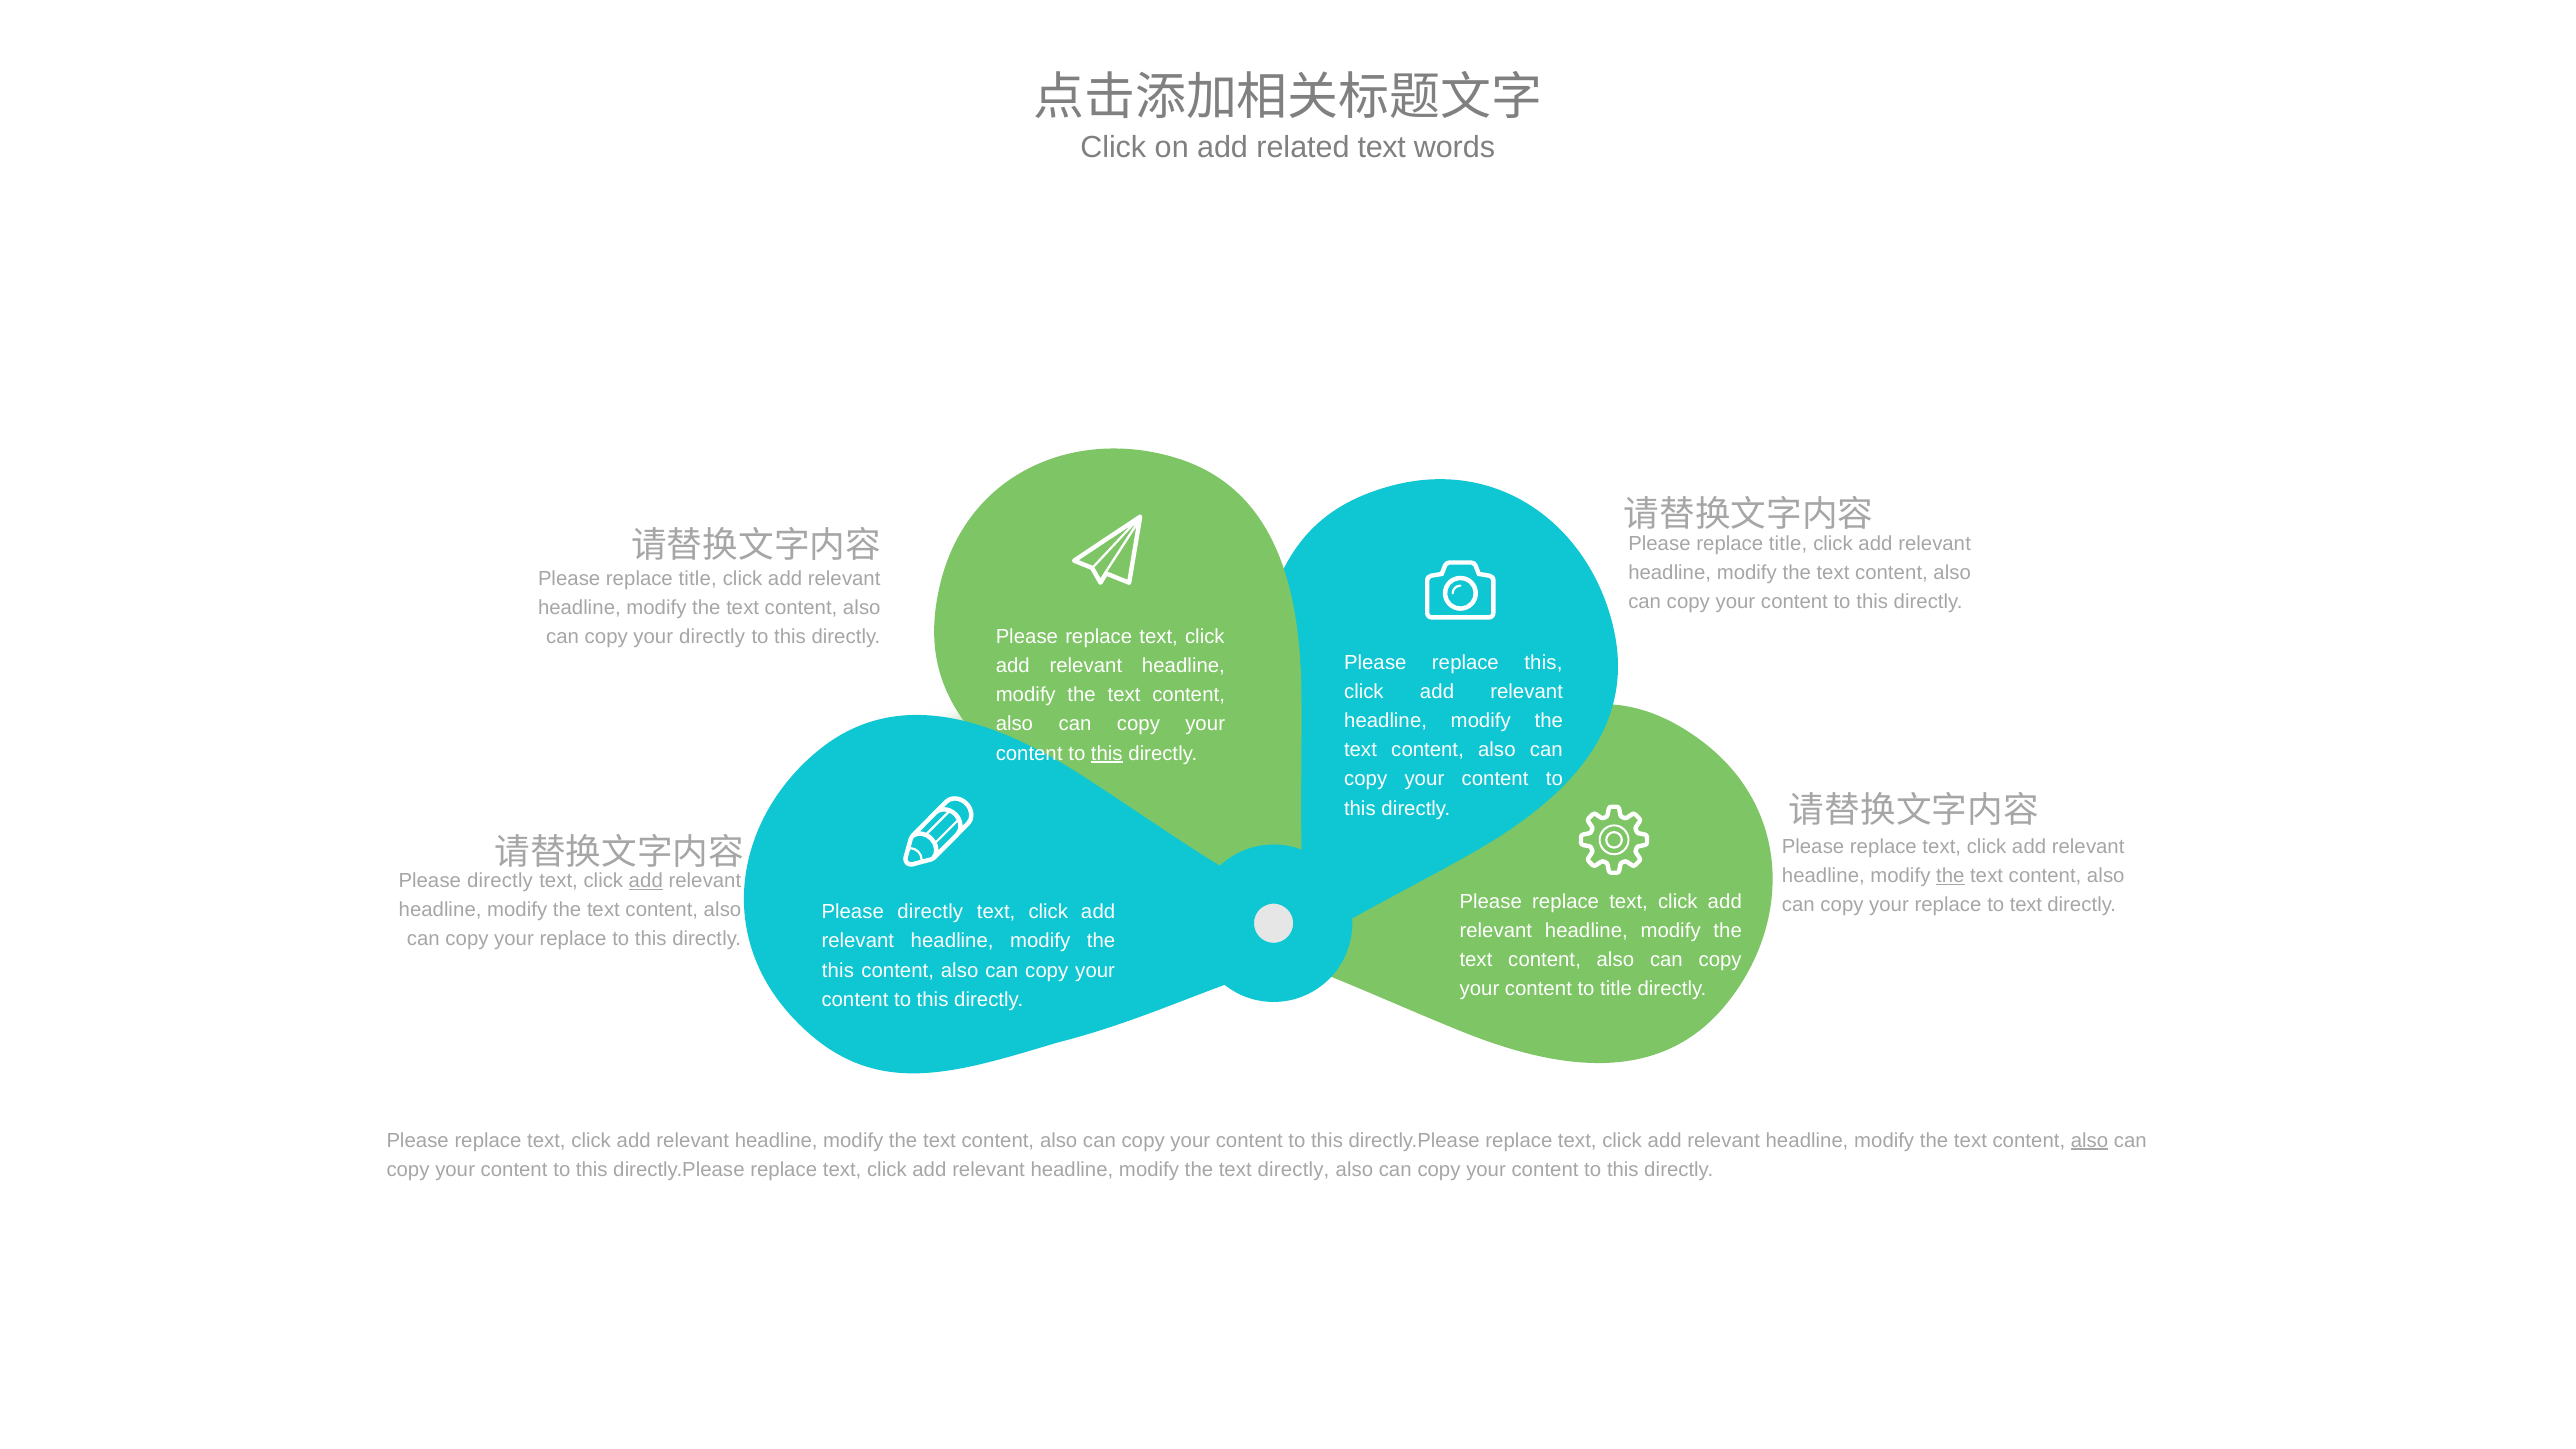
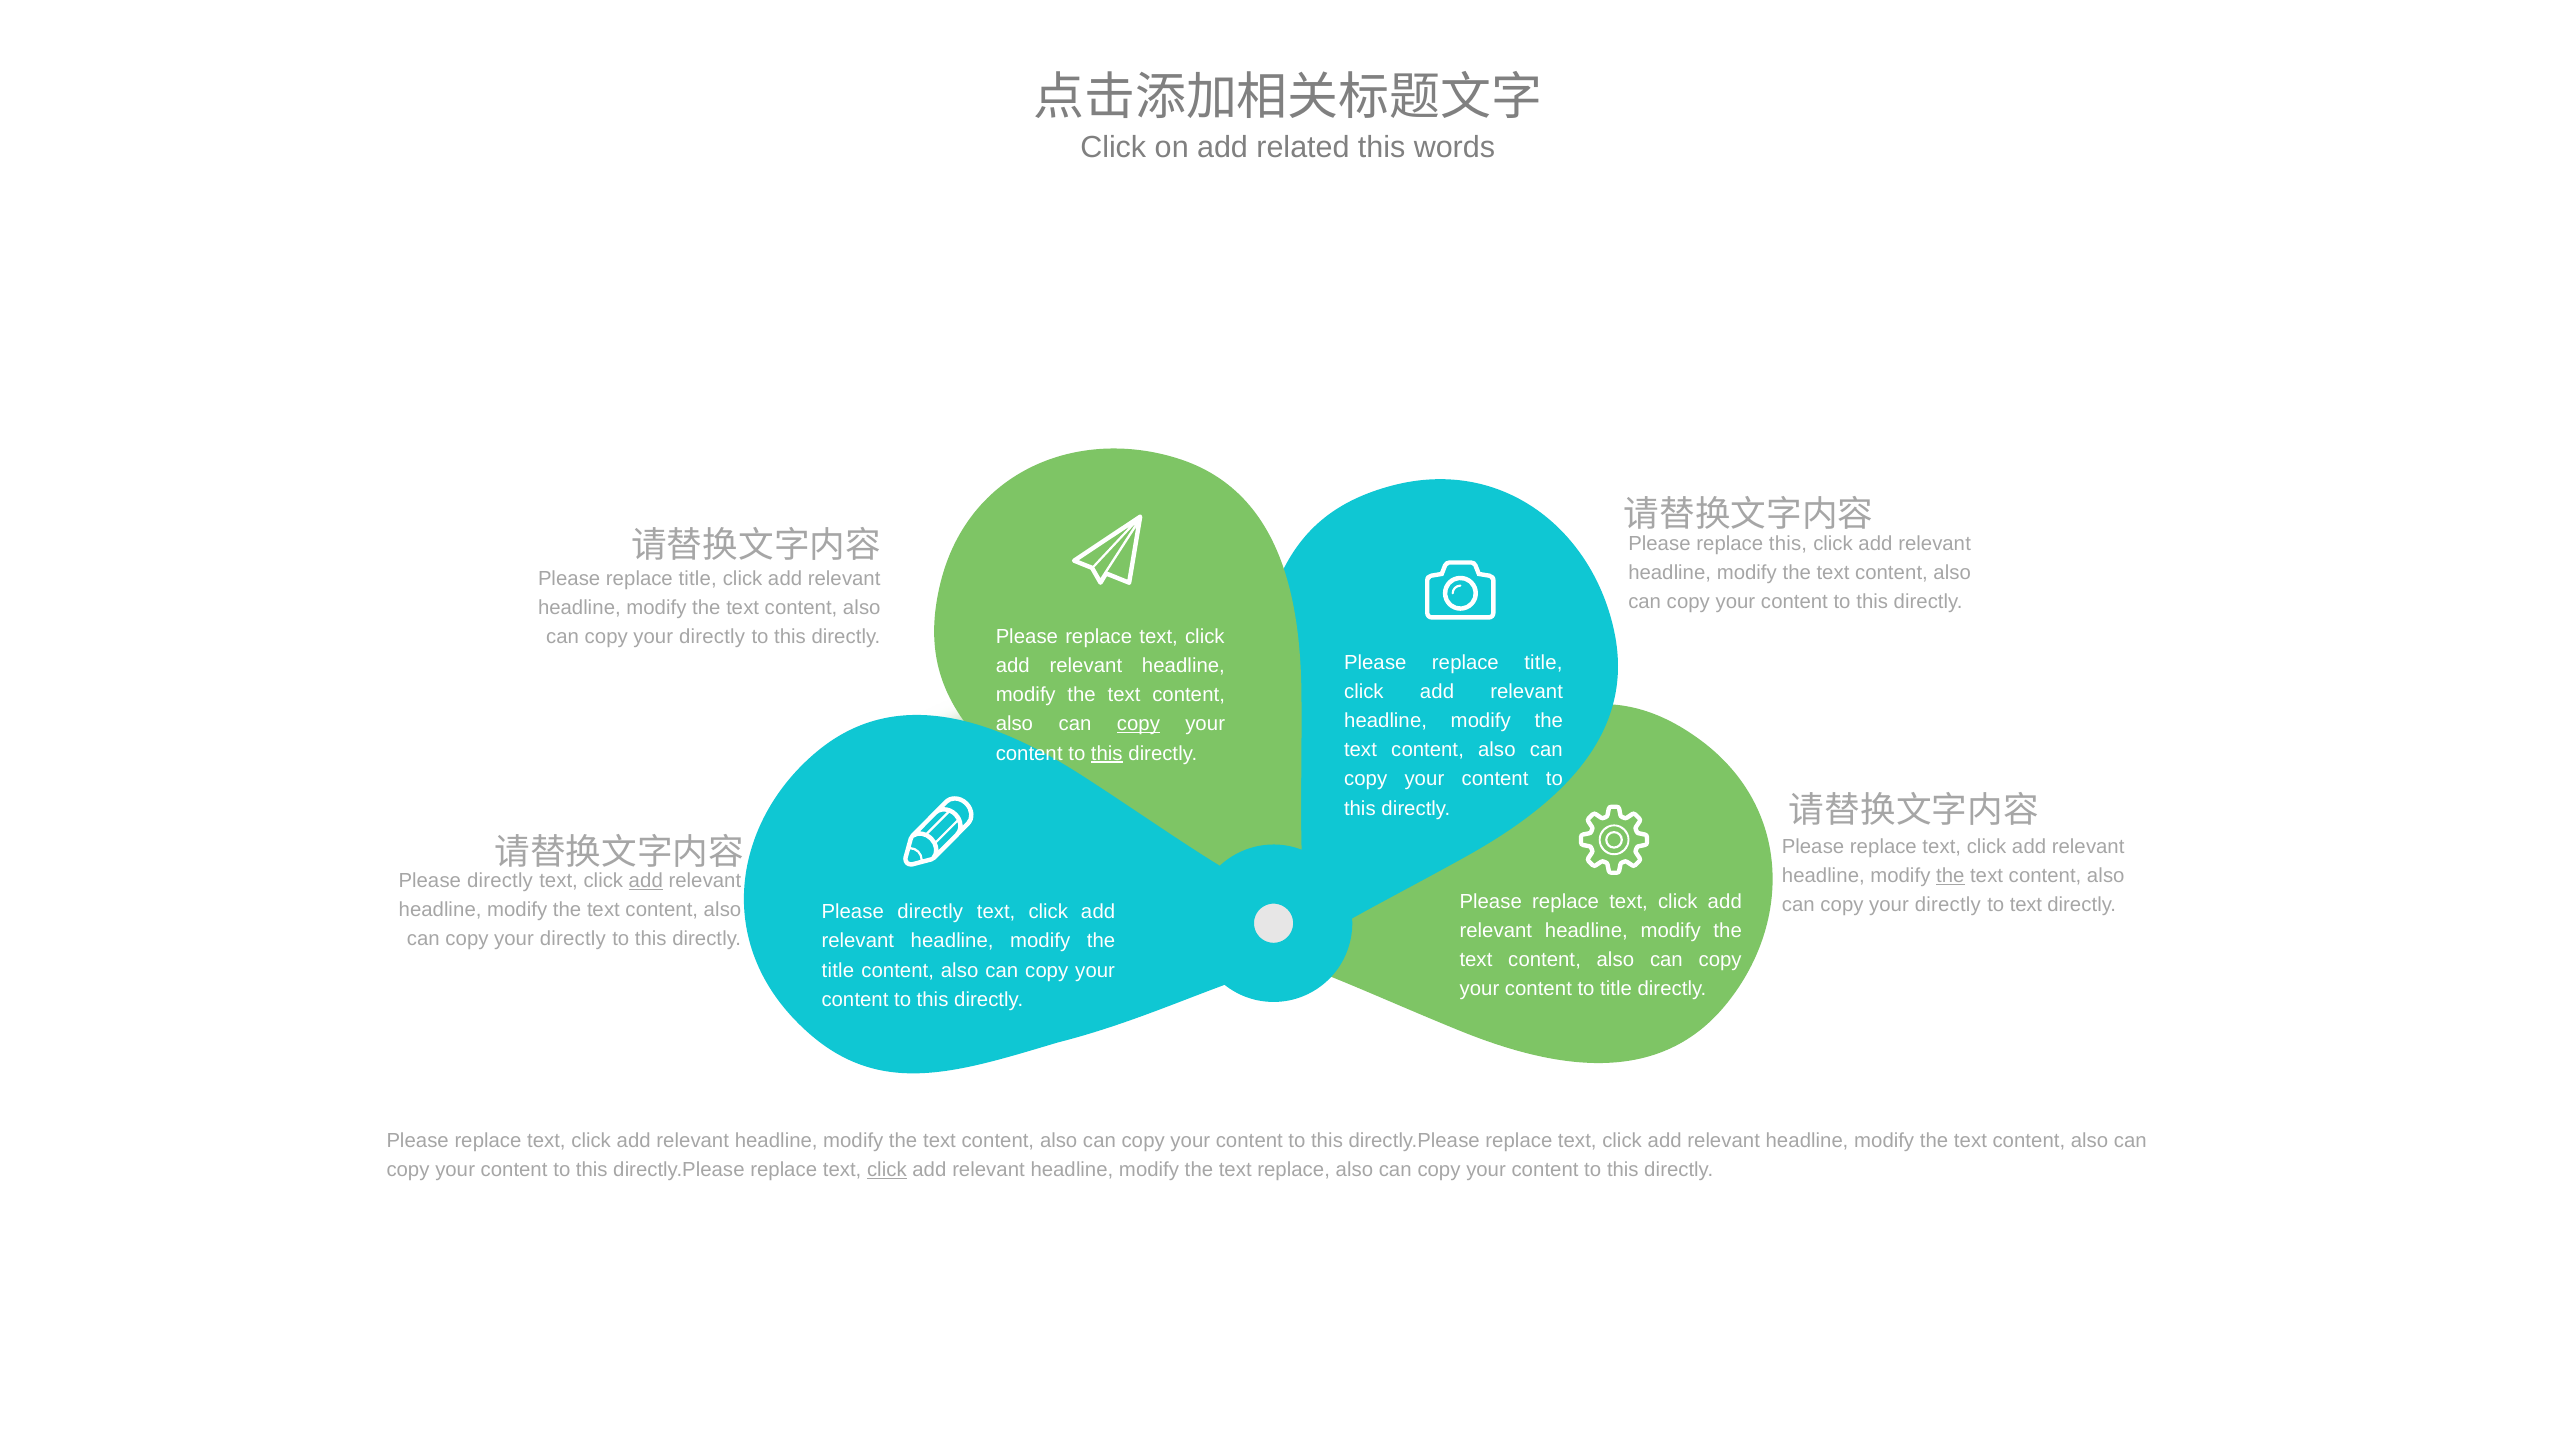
related text: text -> this (1382, 147)
title: title -> this (1788, 543)
this: this -> title (1543, 662)
copy underline: none -> present (1138, 724)
replace: replace -> directly (1948, 905)
replace: replace -> directly (573, 939)
this: this -> title (838, 970)
also underline: present -> none (2090, 1140)
click underline: none -> present (887, 1169)
the text directly: directly -> replace (1294, 1169)
